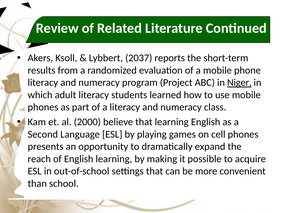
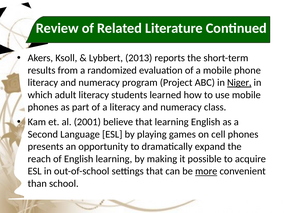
2037: 2037 -> 2013 (139, 58)
2000: 2000 -> 2001 (87, 122)
more underline: none -> present (206, 171)
